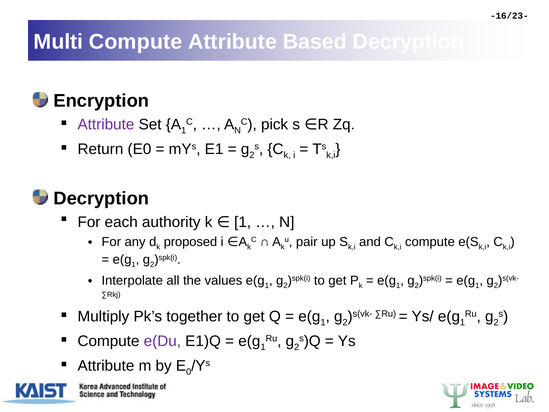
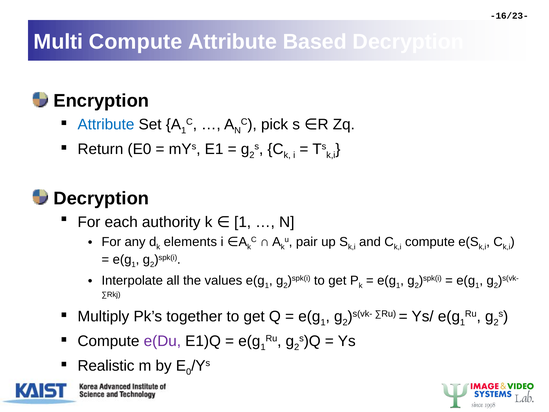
Attribute colour: purple -> blue (106, 124)
proposed: proposed -> elements (190, 242)
Attribute: Attribute -> Realistic (106, 366)
